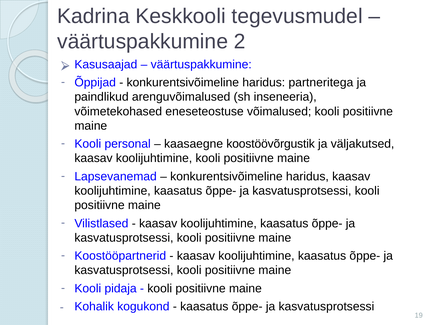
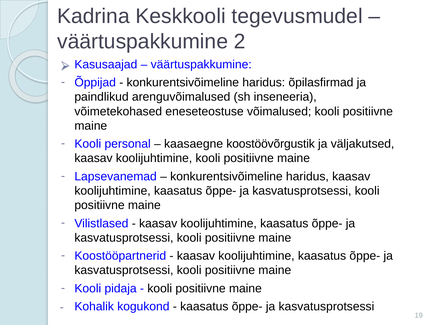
partneritega: partneritega -> õpilasfirmad (321, 82)
